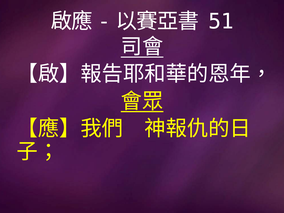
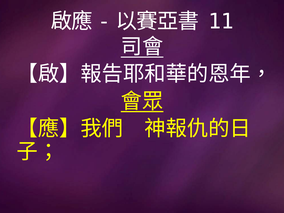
51: 51 -> 11 (221, 21)
